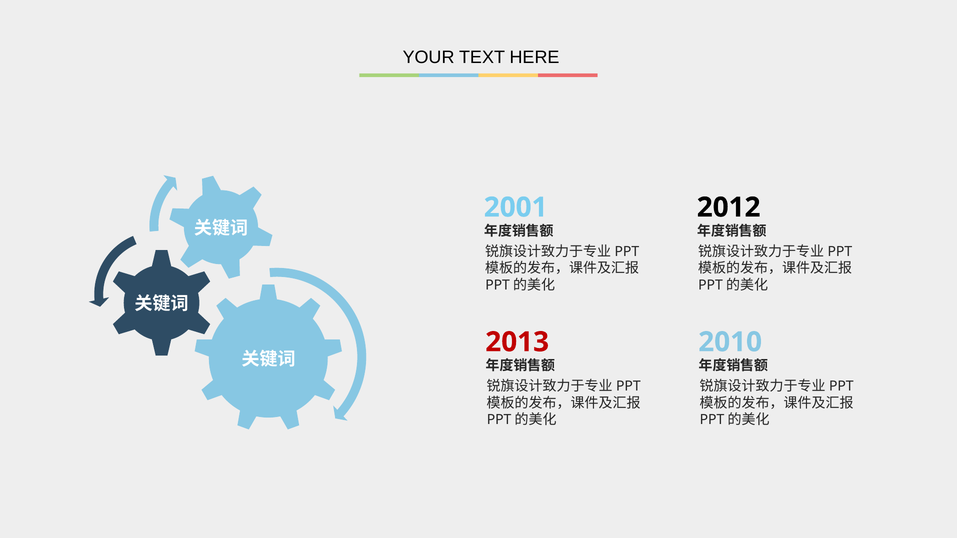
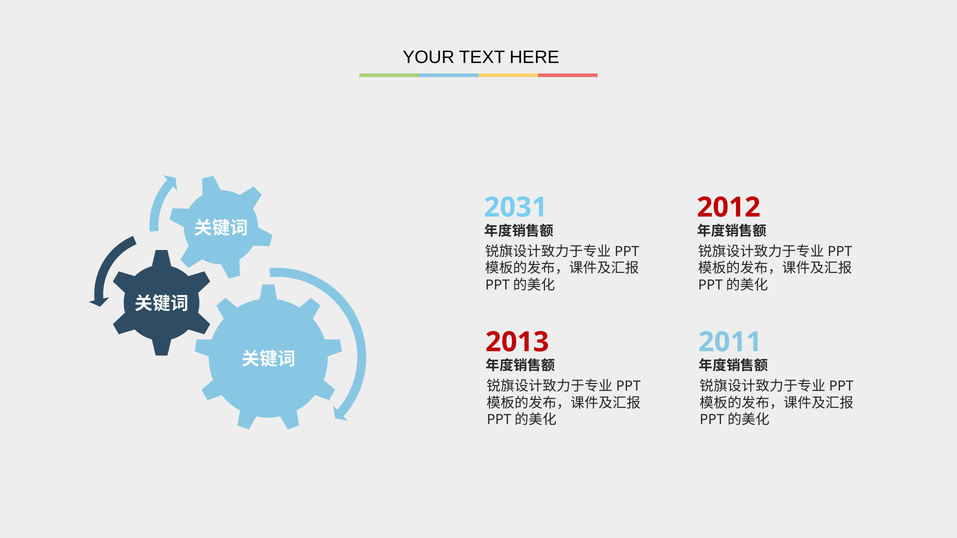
2001: 2001 -> 2031 (516, 208)
2012 colour: black -> red (729, 208)
2010: 2010 -> 2011 (730, 342)
